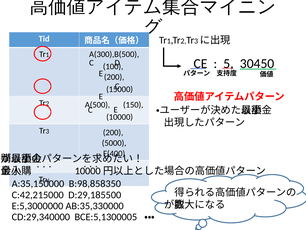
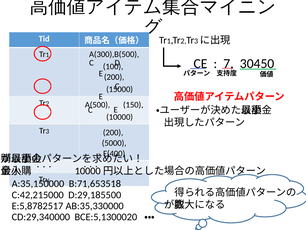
5: 5 -> 7 (229, 63)
B:98,858350: B:98,858350 -> B:71,653518 (95, 183)
E:5,3000000: E:5,3000000 -> E:5,8782517 (37, 205)
BCE:5,1300005: BCE:5,1300005 -> BCE:5,1300020 (106, 216)
